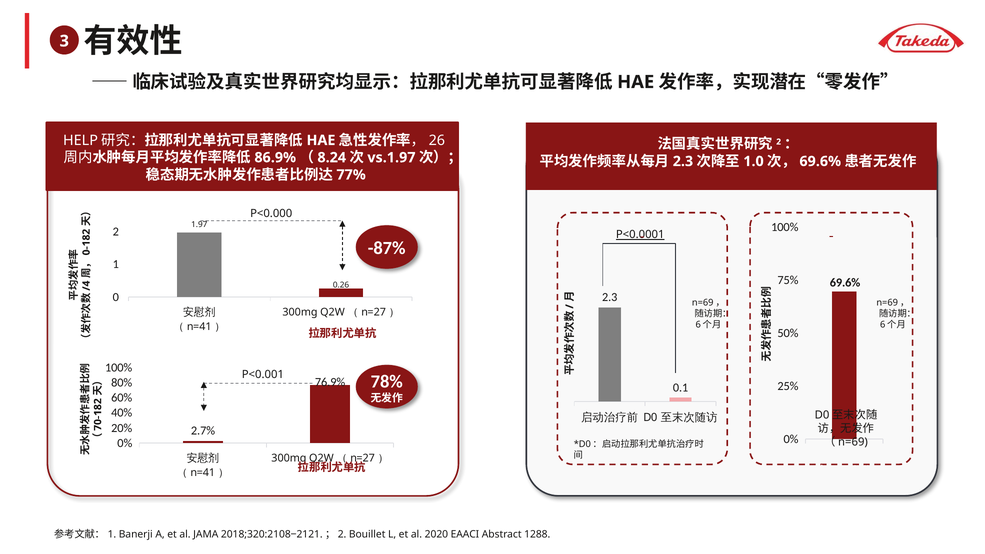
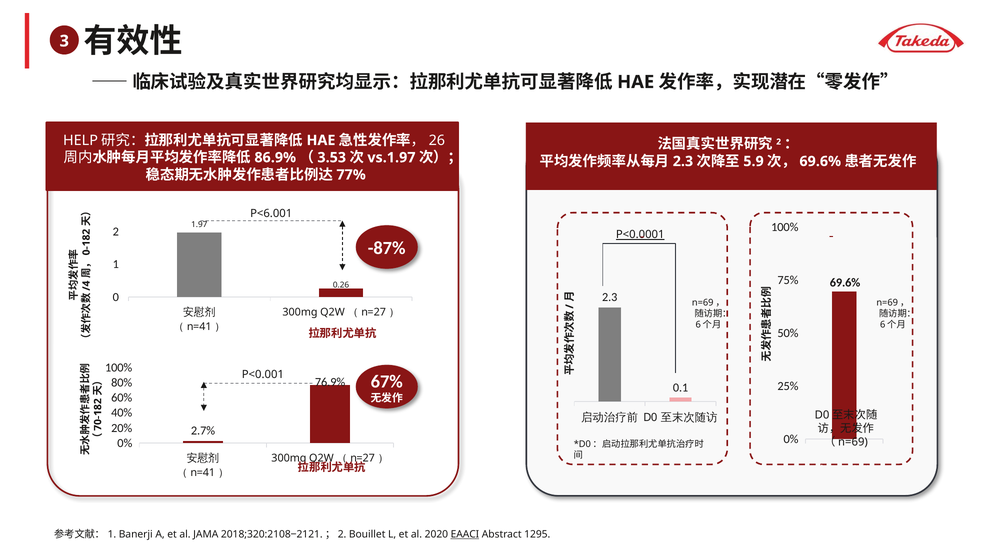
8.24: 8.24 -> 3.53 (332, 158)
1.0: 1.0 -> 5.9 (754, 161)
P<0.000: P<0.000 -> P<6.001 (271, 214)
78%: 78% -> 67% (387, 381)
EAACI underline: none -> present (465, 534)
1288: 1288 -> 1295 (537, 534)
